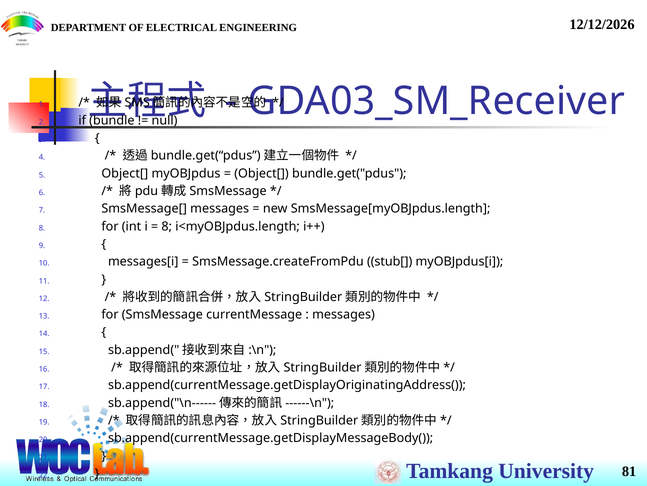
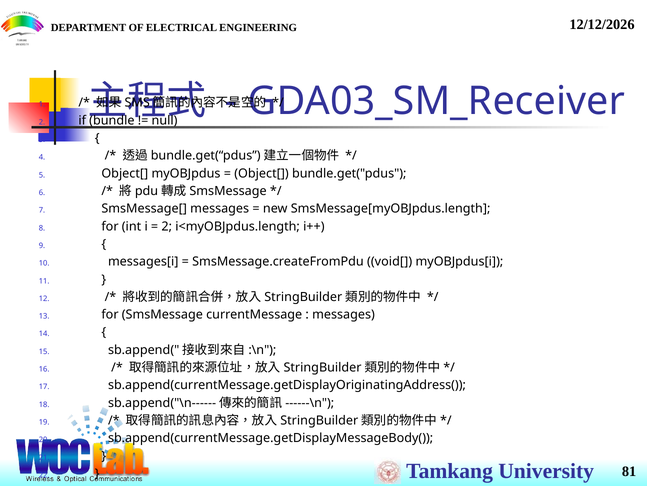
8: 8 -> 2 (167, 226)
stub[: stub[ -> void[ (390, 261)
